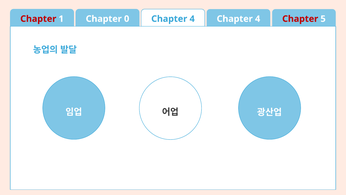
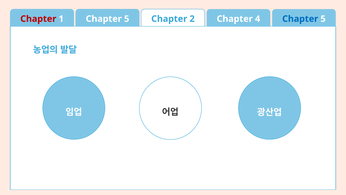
0: 0 -> 5 (127, 19)
4: 4 -> 2 (192, 19)
Chapter colour: red -> blue (300, 19)
